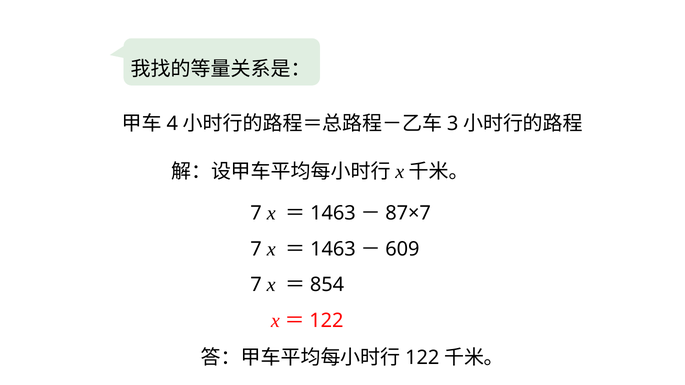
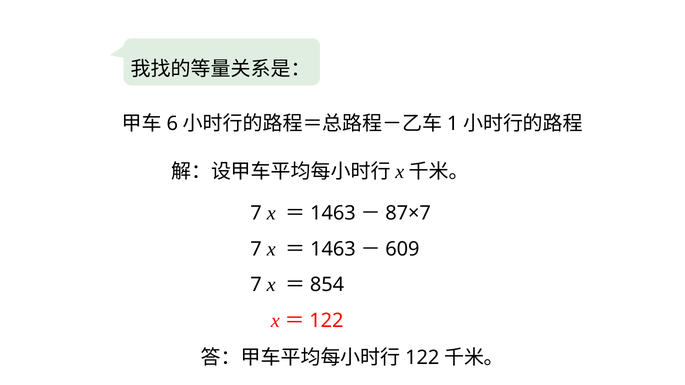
4: 4 -> 6 (172, 124)
3: 3 -> 1 (453, 124)
